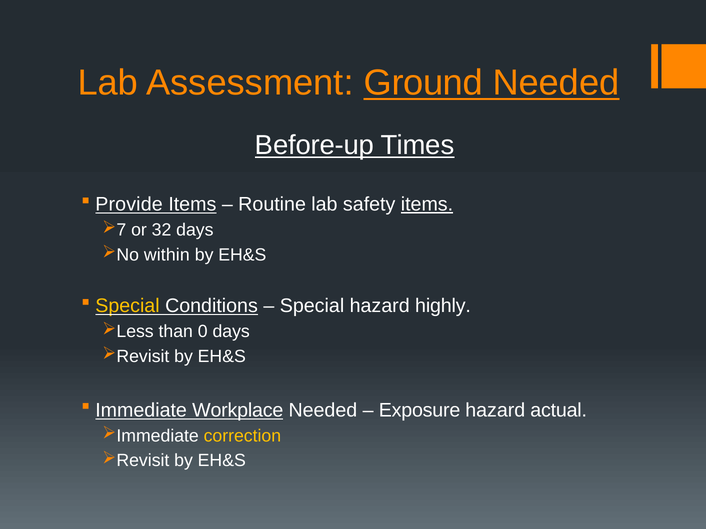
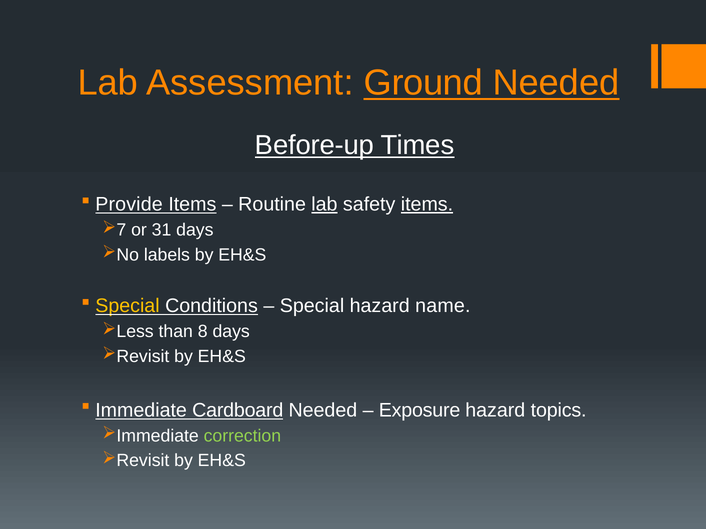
lab underline: none -> present (324, 205)
32: 32 -> 31 (162, 230)
within: within -> labels (167, 255)
highly: highly -> name (443, 306)
0: 0 -> 8 (203, 332)
Workplace: Workplace -> Cardboard (238, 411)
actual: actual -> topics (559, 411)
correction colour: yellow -> light green (242, 436)
